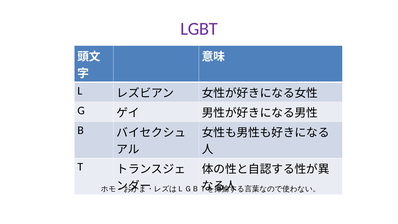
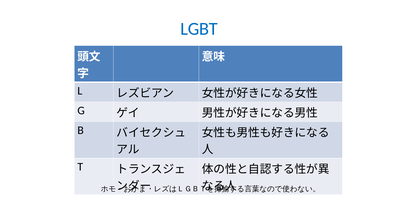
LGBT colour: purple -> blue (199, 29)
